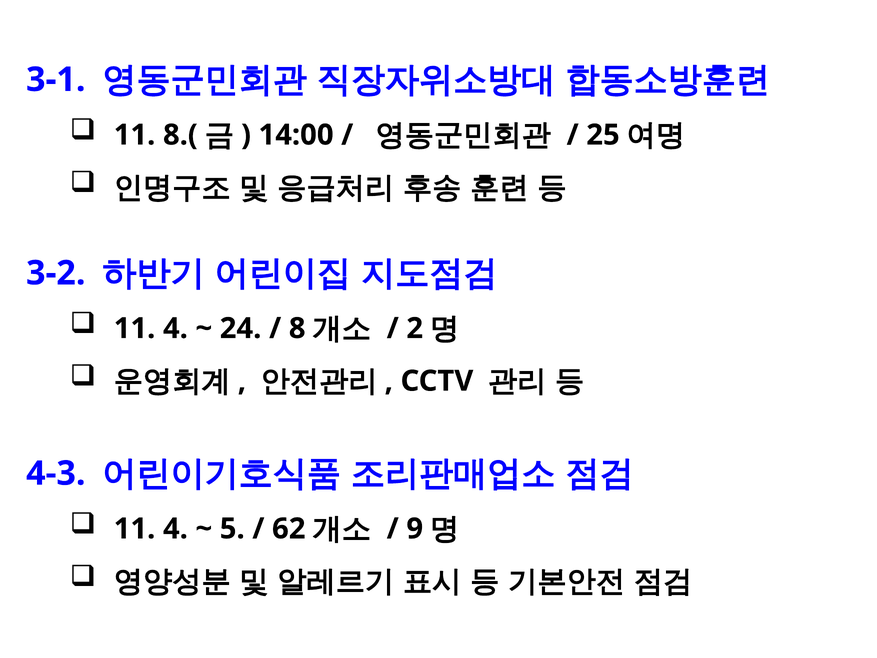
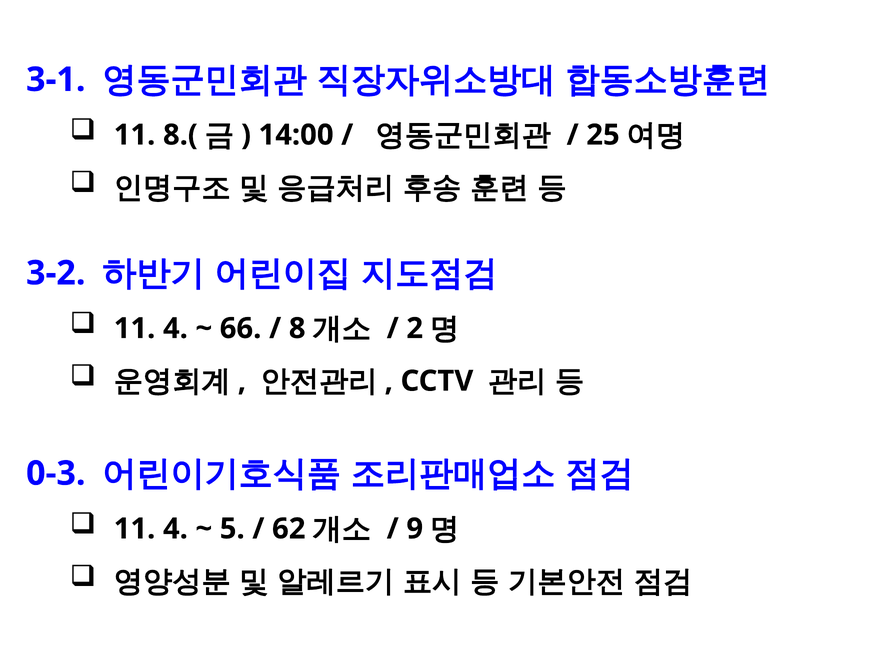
24: 24 -> 66 (241, 328)
4-3: 4-3 -> 0-3 (56, 473)
